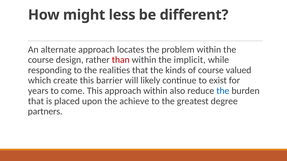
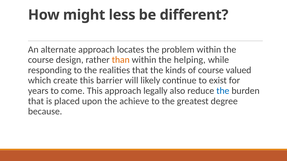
than colour: red -> orange (121, 60)
implicit: implicit -> helping (190, 60)
approach within: within -> legally (155, 91)
partners: partners -> because (45, 112)
